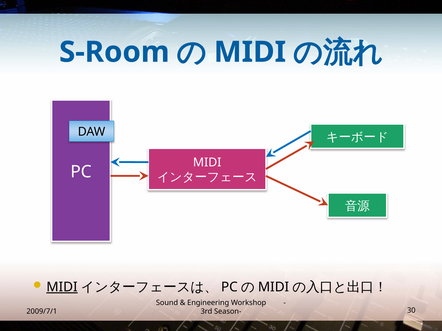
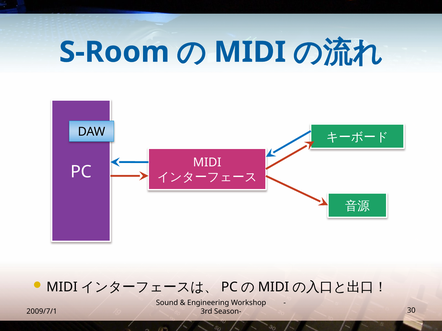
MIDI underline: present -> none (62, 287)
